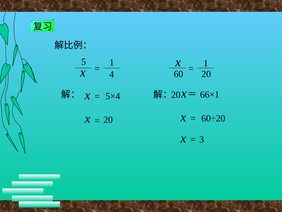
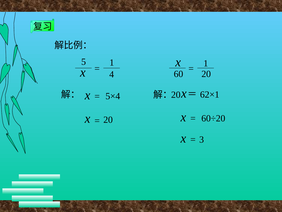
66×1: 66×1 -> 62×1 (210, 94)
